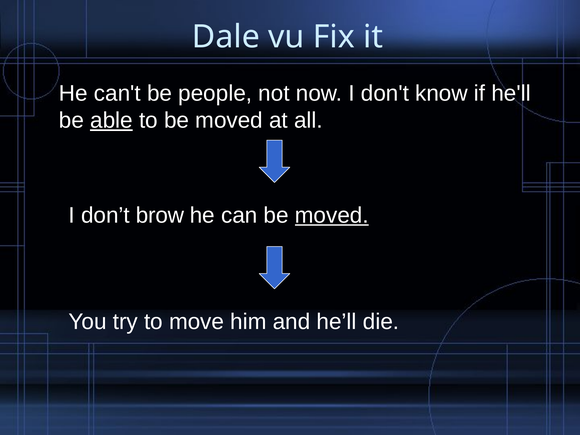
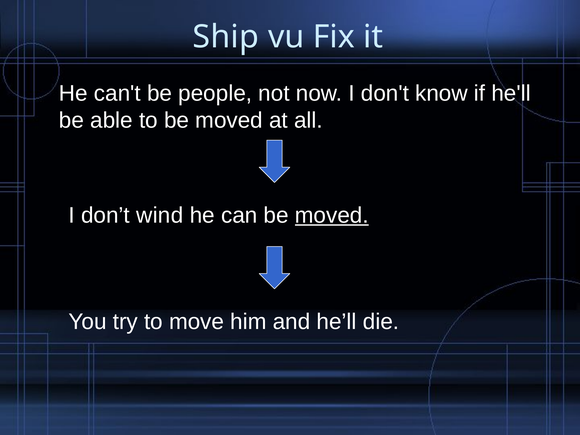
Dale: Dale -> Ship (226, 37)
able underline: present -> none (111, 120)
brow: brow -> wind (160, 215)
